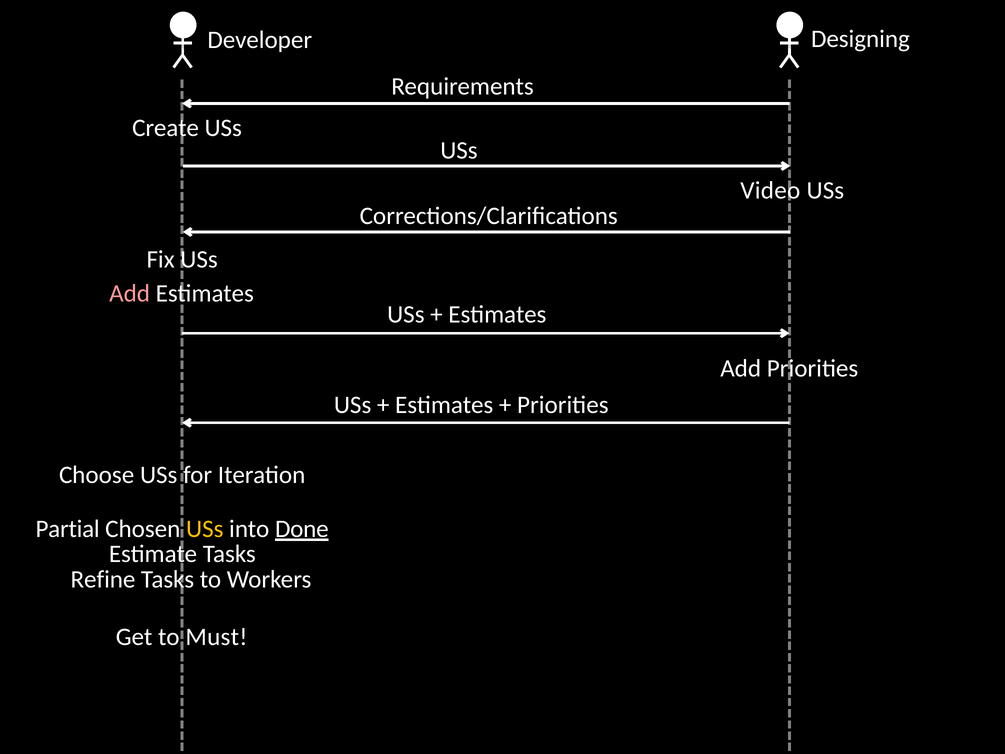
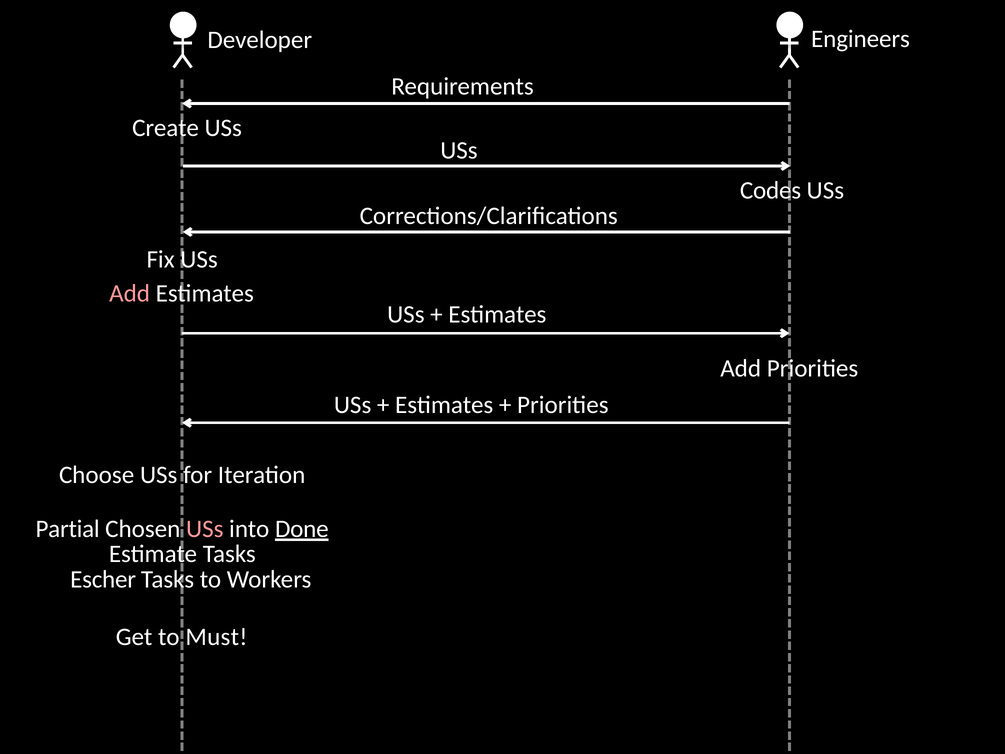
Designing: Designing -> Engineers (860, 39)
Video: Video -> Codes (771, 190)
USs colour: yellow -> pink (205, 529)
Refine: Refine -> Escher (103, 579)
